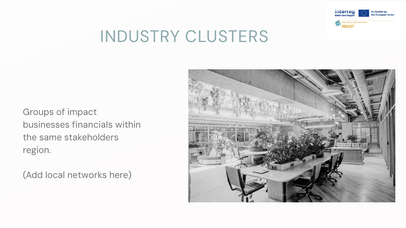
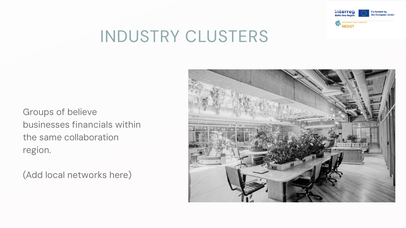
impact: impact -> believe (82, 112)
stakeholders: stakeholders -> collaboration (91, 138)
